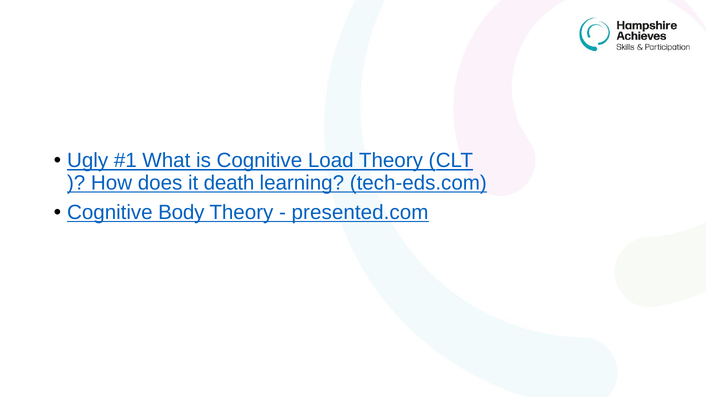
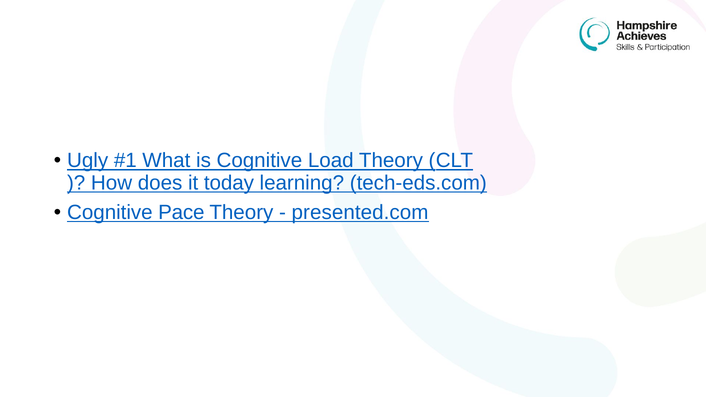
death: death -> today (229, 183)
Body: Body -> Pace (181, 213)
